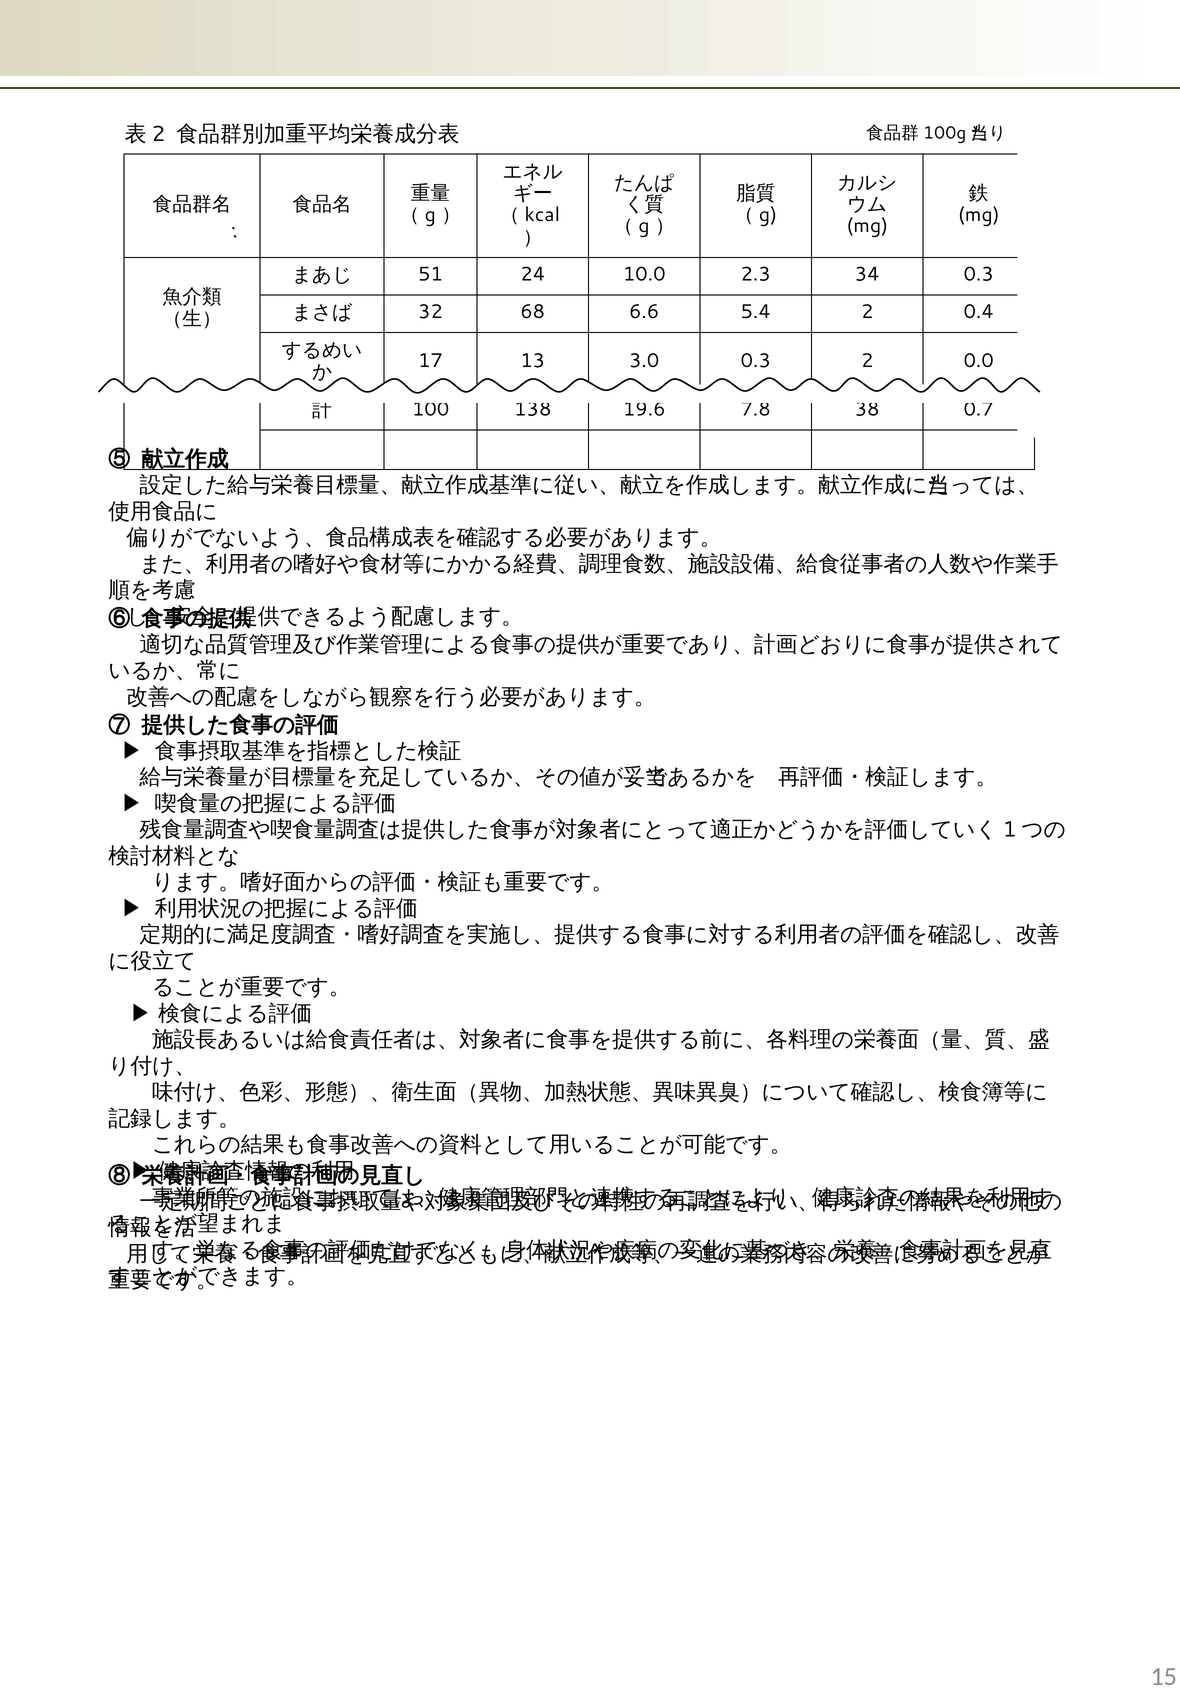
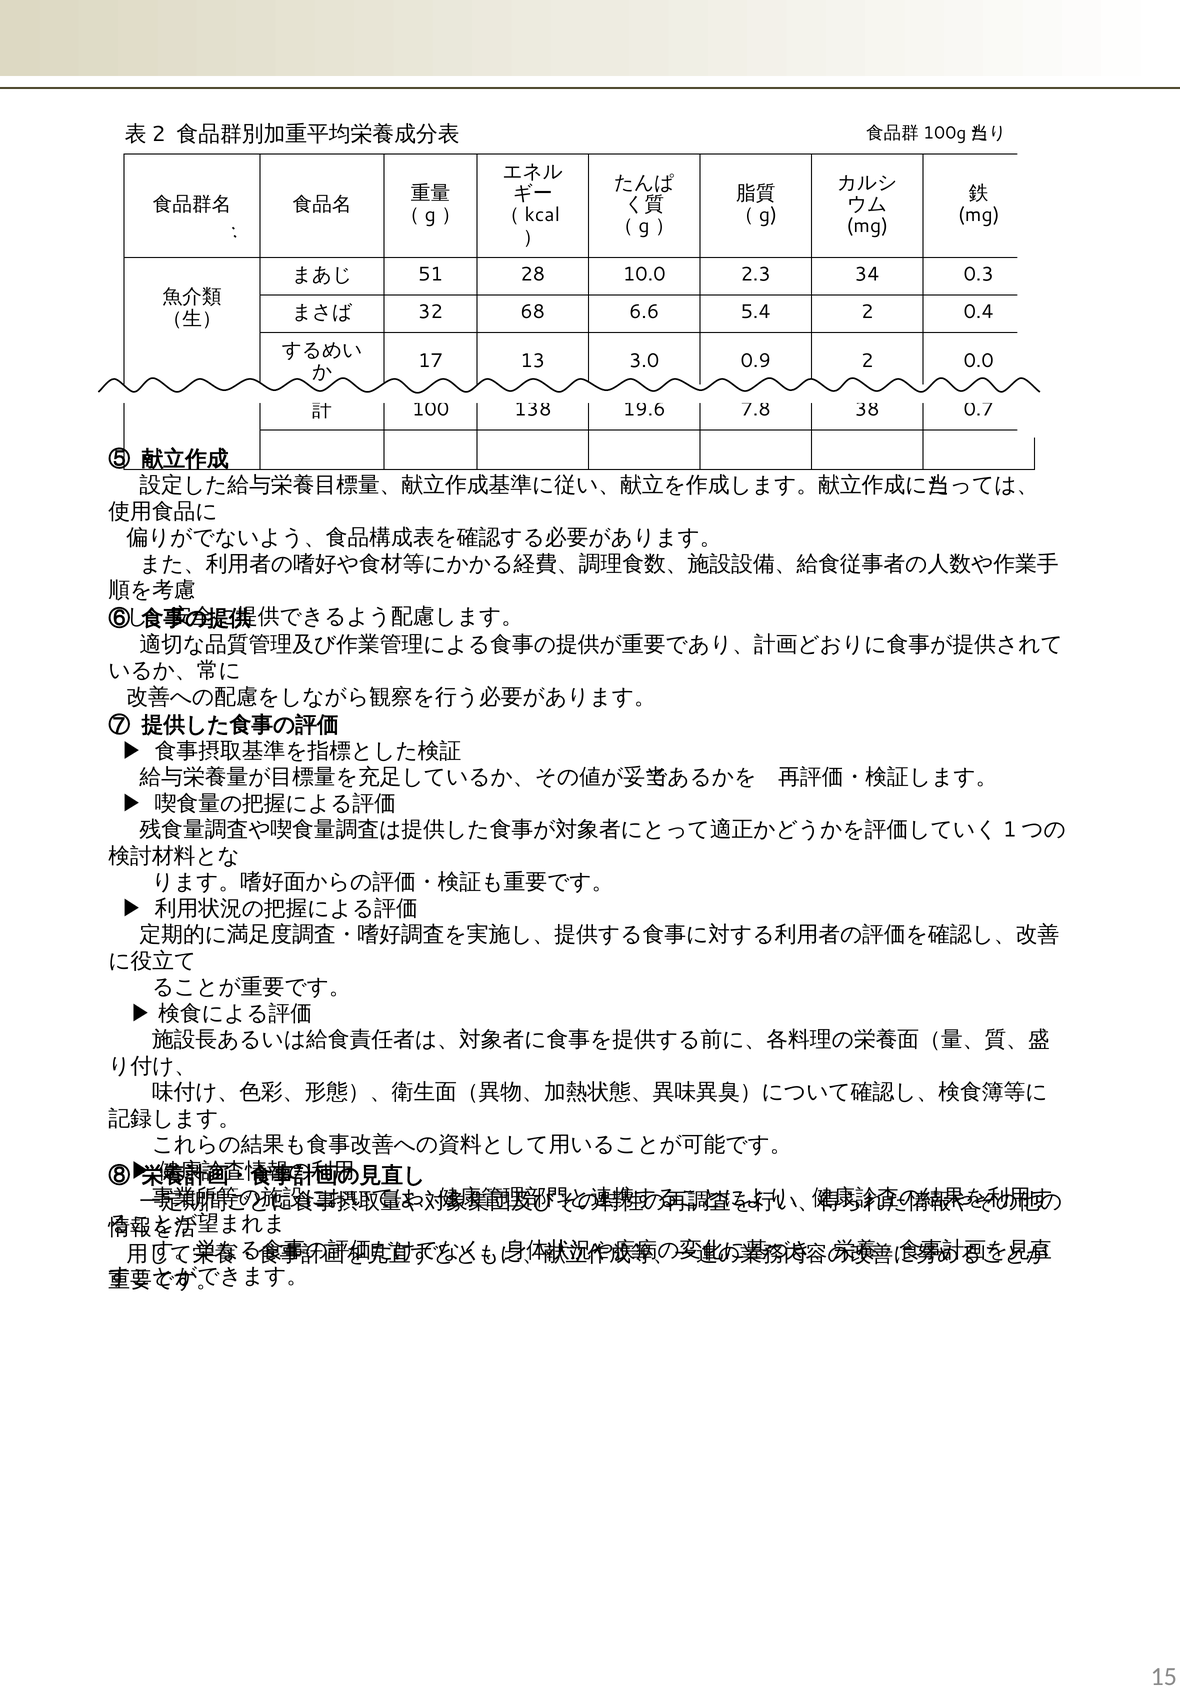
24: 24 -> 28 (533, 274)
3.0 0.3: 0.3 -> 0.9 (756, 361)
